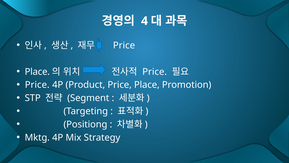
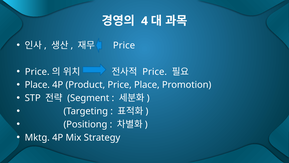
Place: Place -> Price (37, 72)
Price: Price -> Place (37, 85)
